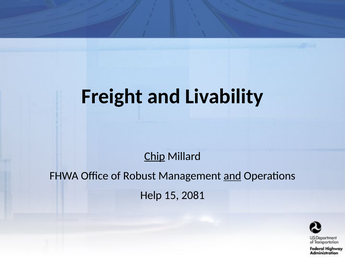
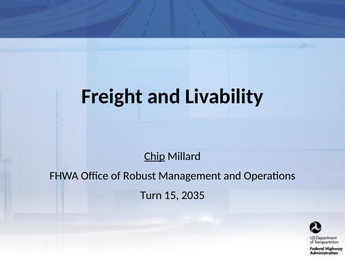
and underline: present -> none (232, 176)
Help: Help -> Turn (151, 195)
2081: 2081 -> 2035 (193, 195)
